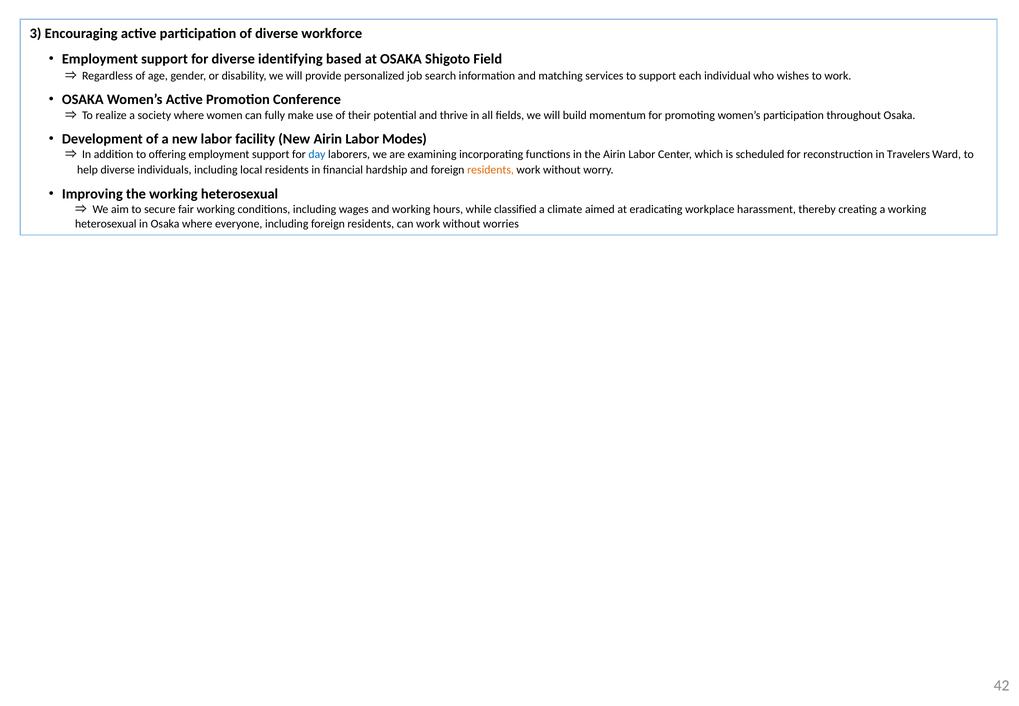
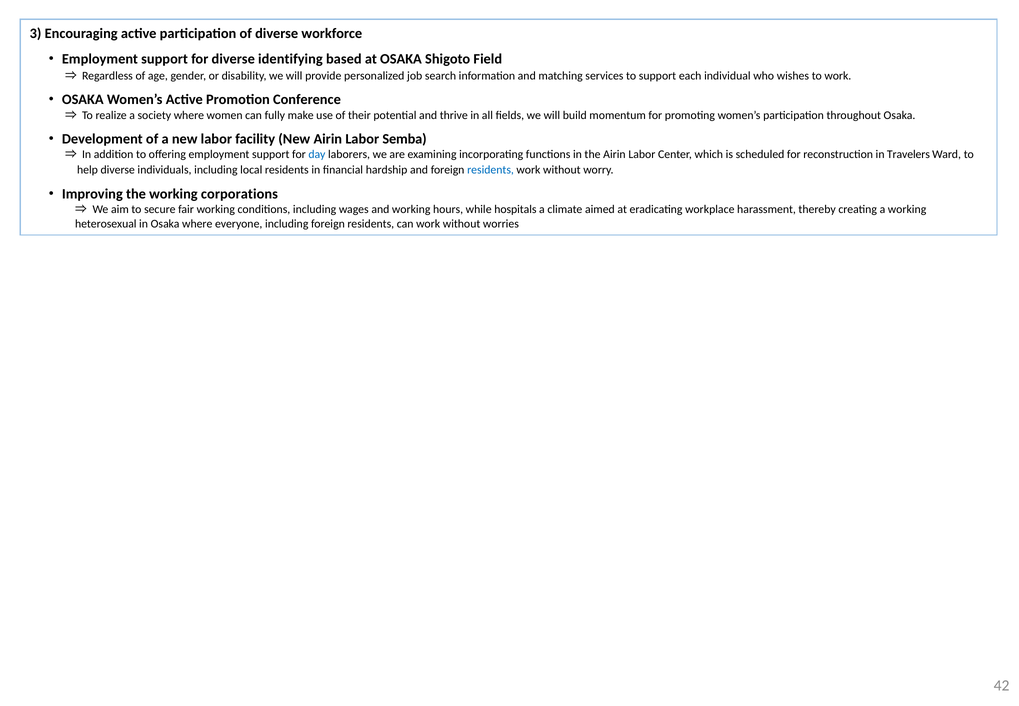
Modes: Modes -> Semba (405, 139)
residents colour: orange -> blue (491, 170)
the working heterosexual: heterosexual -> corporations (239, 194)
classified: classified -> hospitals (515, 209)
